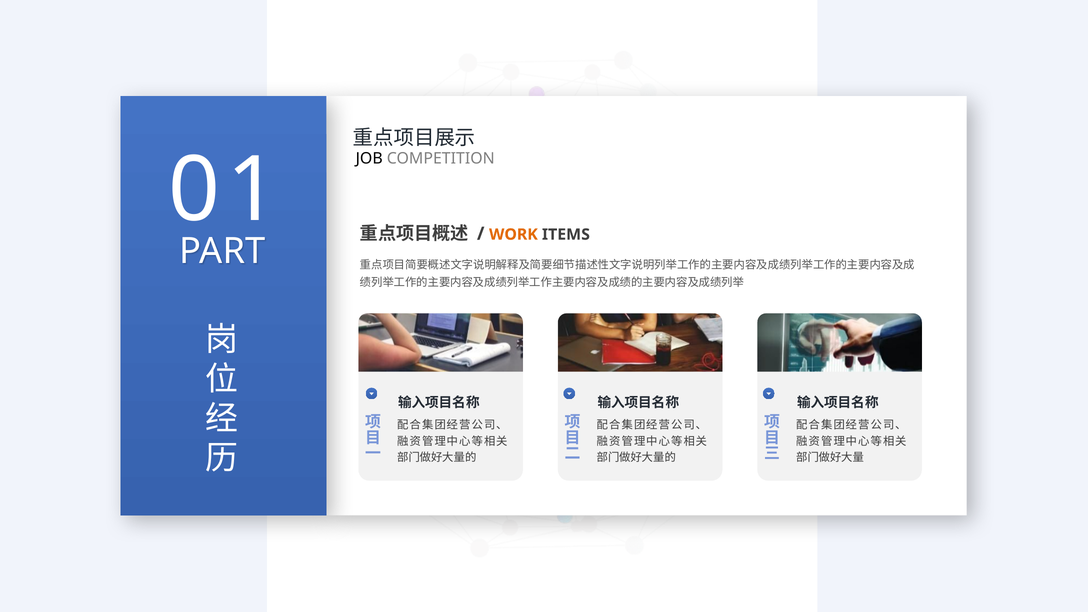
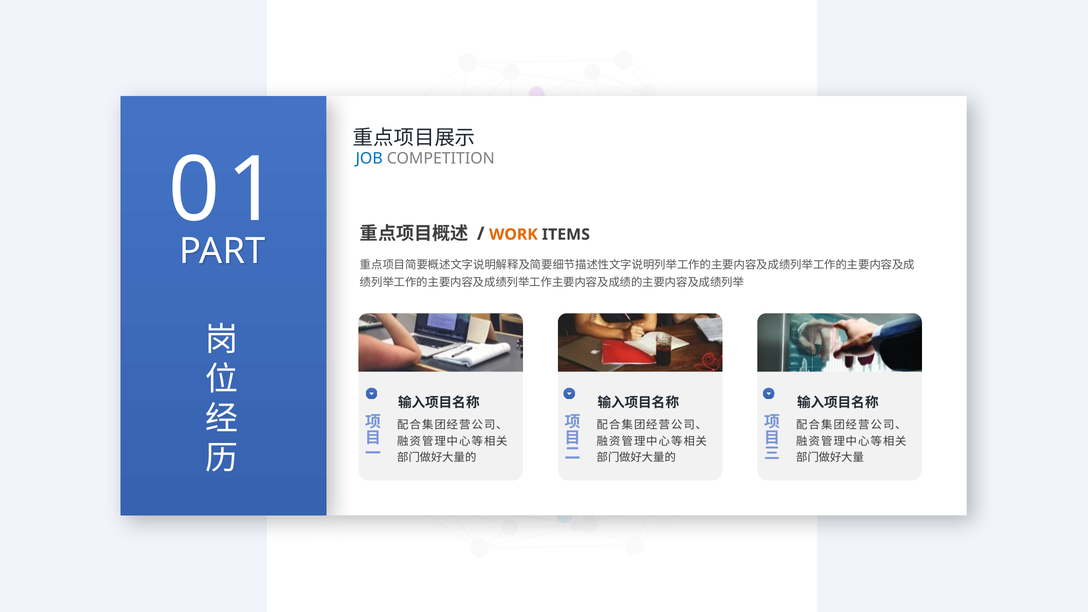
JOB colour: black -> blue (369, 158)
